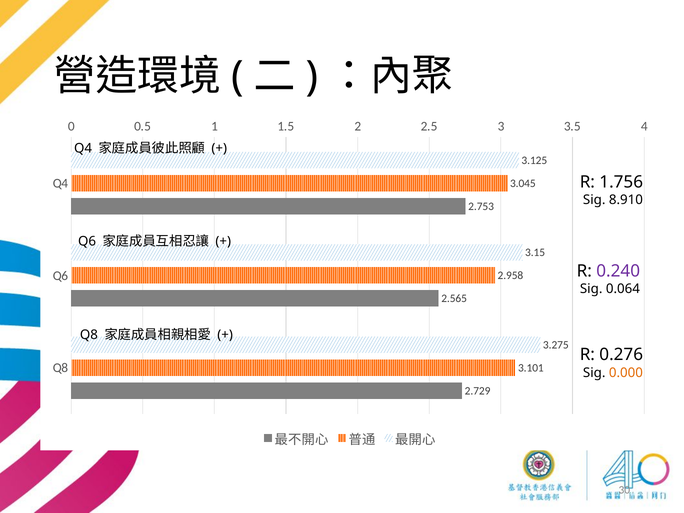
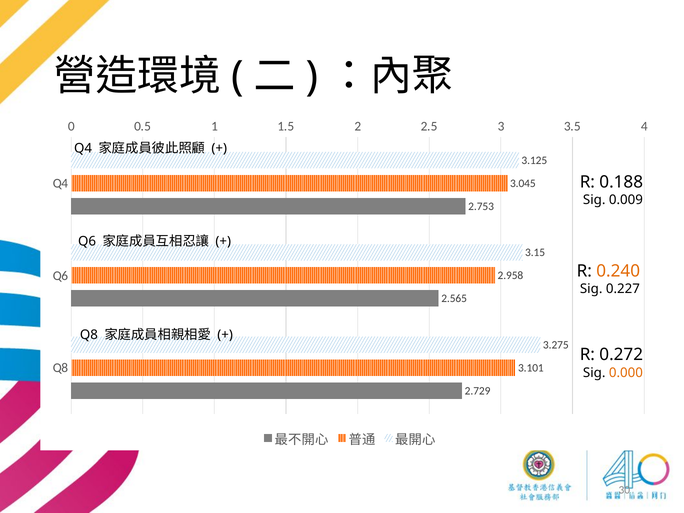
1.756: 1.756 -> 0.188 (621, 182)
8.910: 8.910 -> 0.009 (626, 200)
0.240 colour: purple -> orange (618, 271)
0.064: 0.064 -> 0.227 (623, 289)
0.276: 0.276 -> 0.272 (621, 355)
